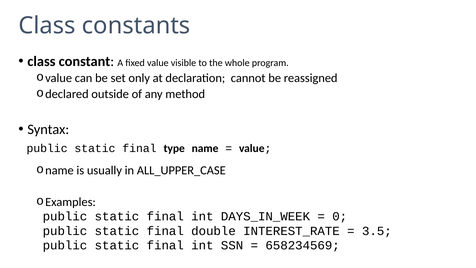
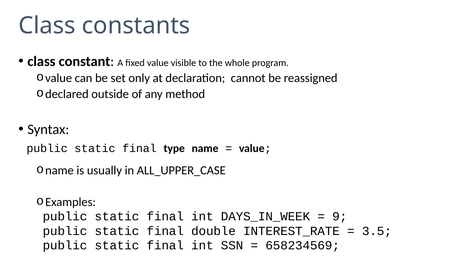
0: 0 -> 9 (340, 216)
